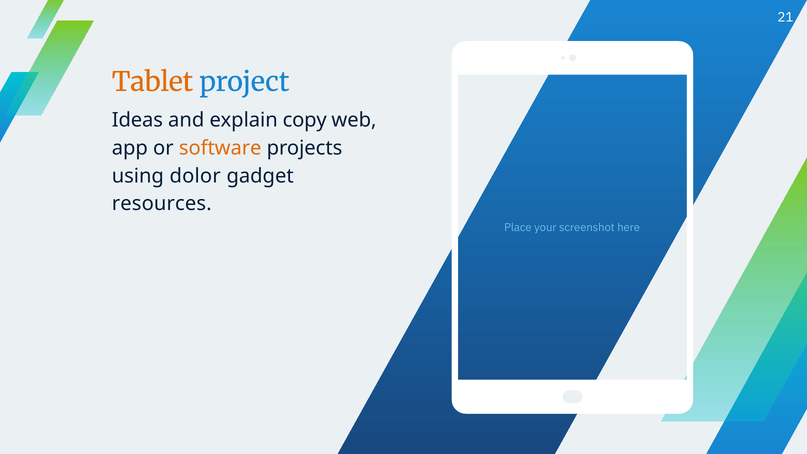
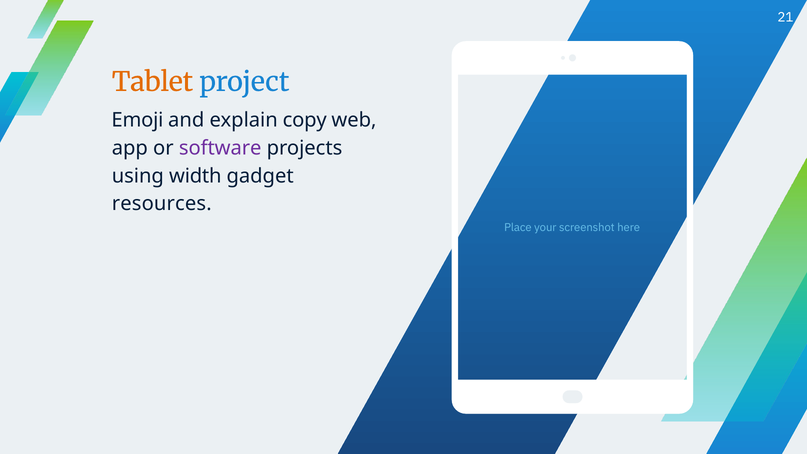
Ideas: Ideas -> Emoji (137, 120)
software colour: orange -> purple (220, 148)
dolor: dolor -> width (195, 176)
